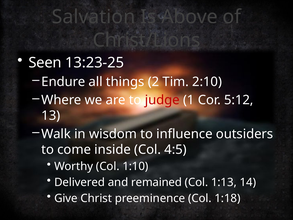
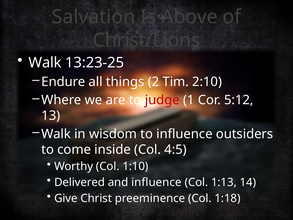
Seen: Seen -> Walk (45, 63)
and remained: remained -> influence (156, 182)
